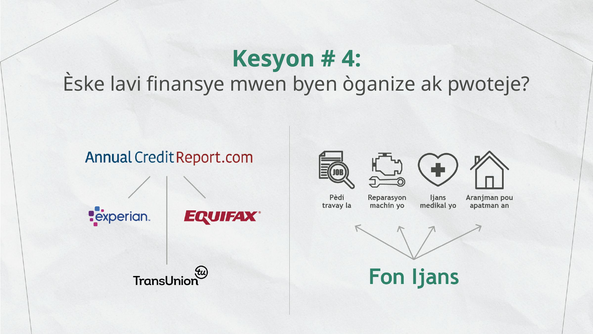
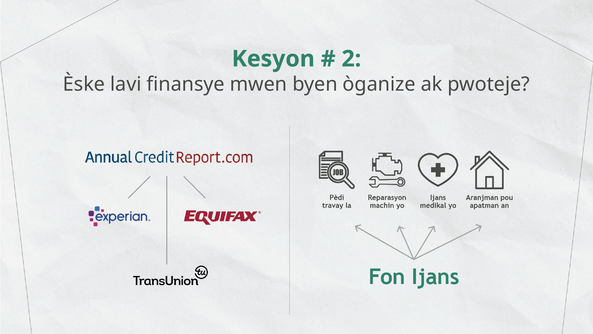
4: 4 -> 2 (351, 59)
